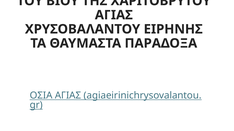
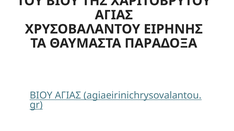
ΟΣΙΑ: ΟΣΙΑ -> ΒΙΟΥ (41, 96)
